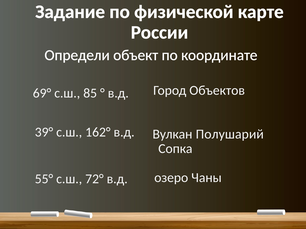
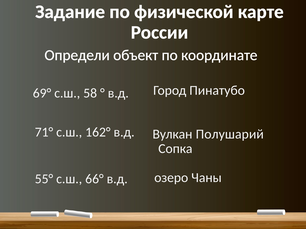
Объектов: Объектов -> Пинатубо (217, 91)
85: 85 -> 58 (90, 93)
39°: 39° -> 71° (44, 132)
72°: 72° -> 66° (94, 179)
